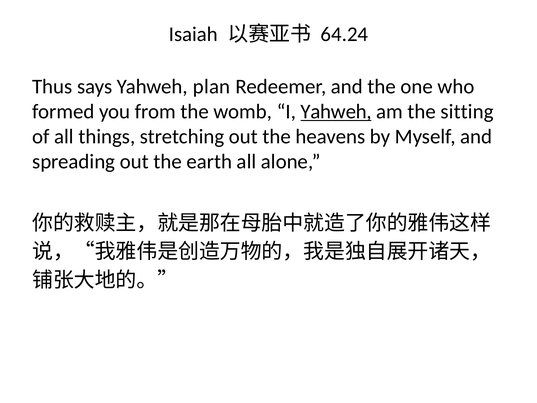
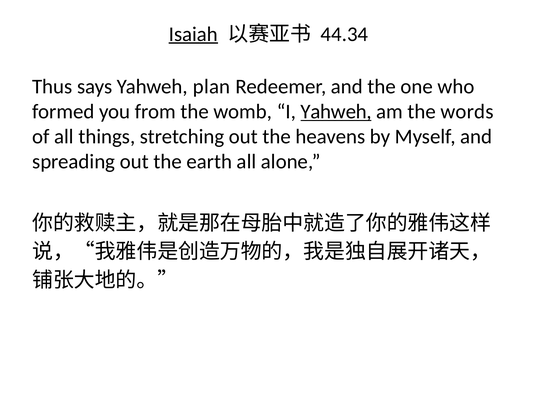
Isaiah underline: none -> present (193, 34)
64.24: 64.24 -> 44.34 (344, 34)
sitting: sitting -> words (467, 111)
